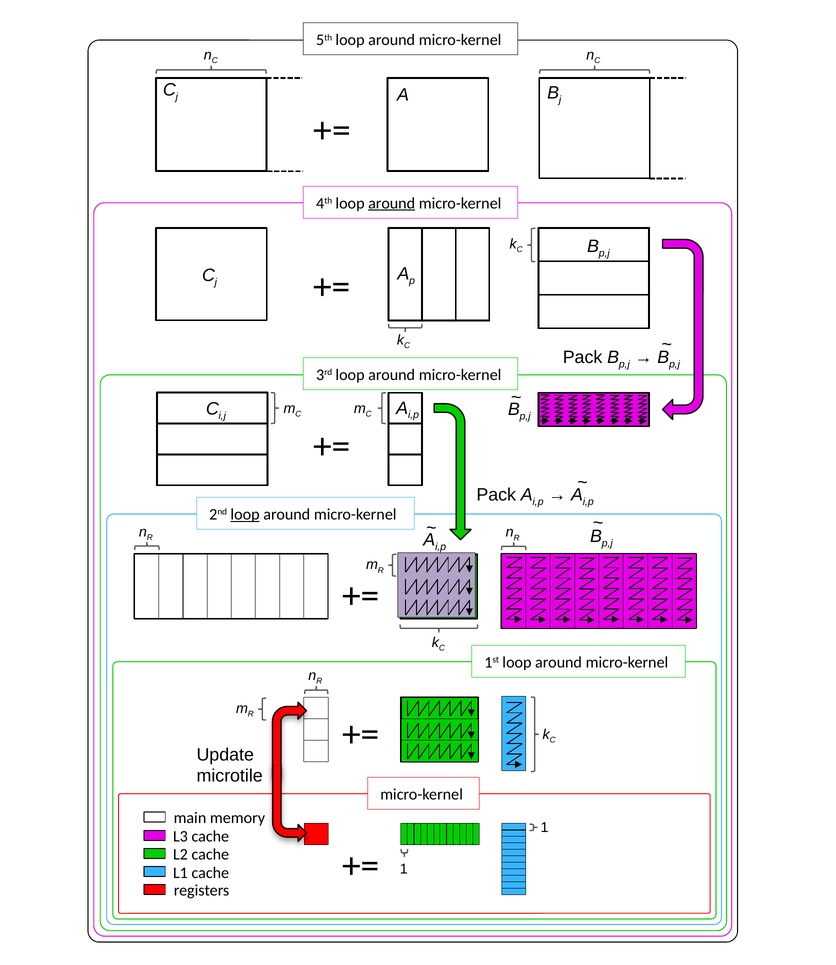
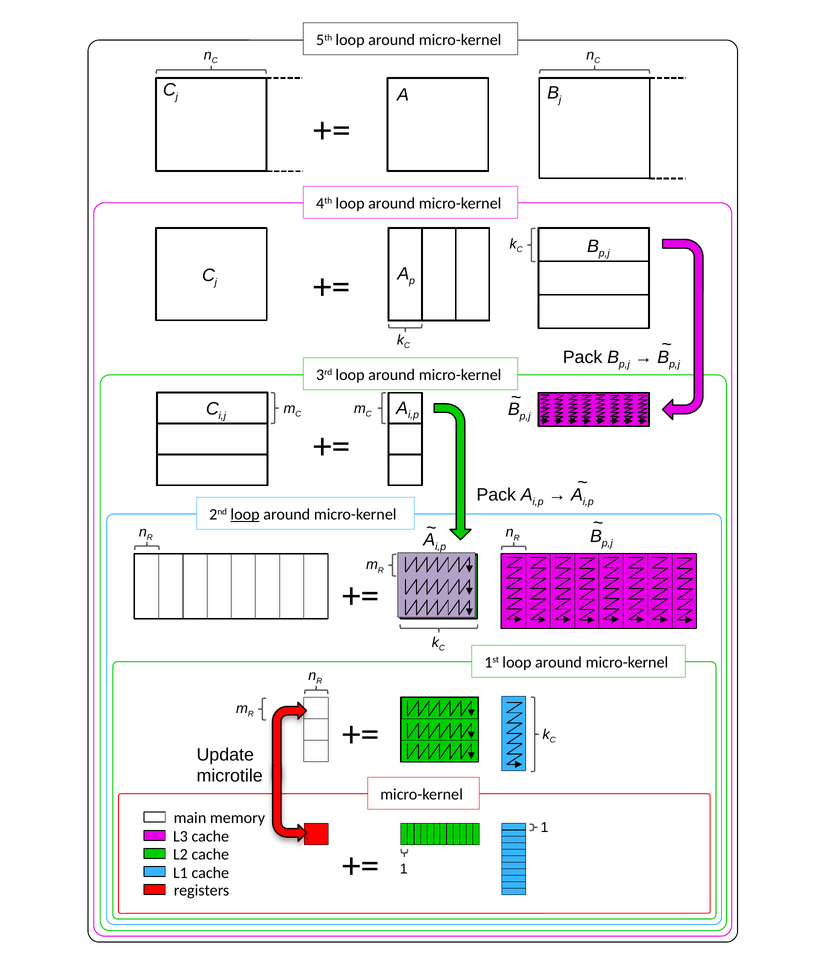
around underline: present -> none (392, 203)
